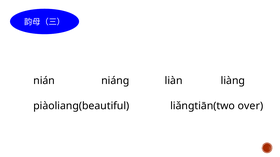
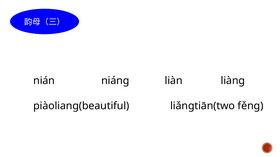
over: over -> fěng (250, 106)
